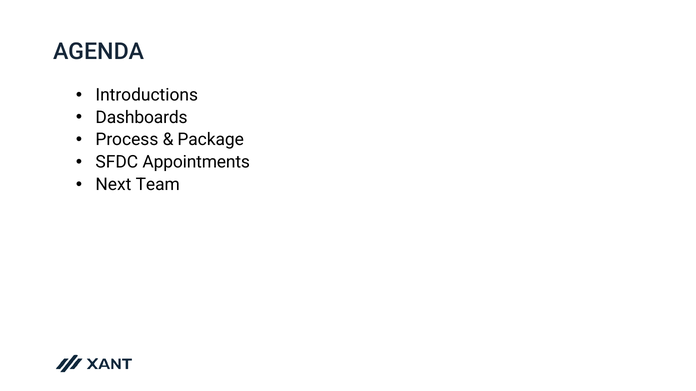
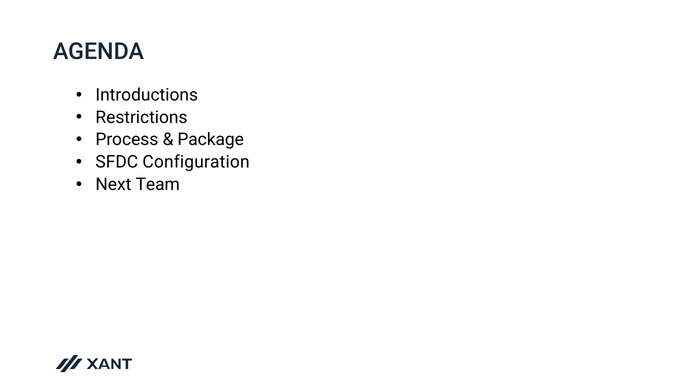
Dashboards: Dashboards -> Restrictions (141, 118)
Appointments: Appointments -> Configuration (196, 162)
